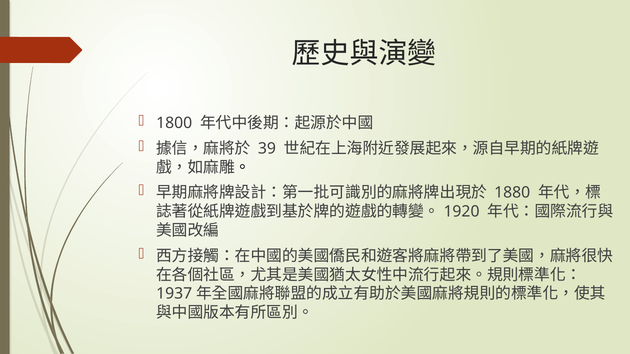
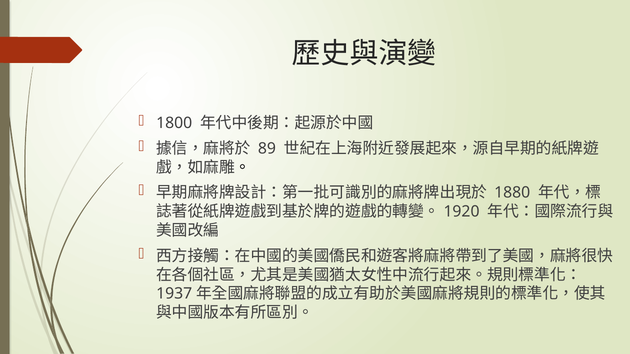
39: 39 -> 89 (267, 149)
